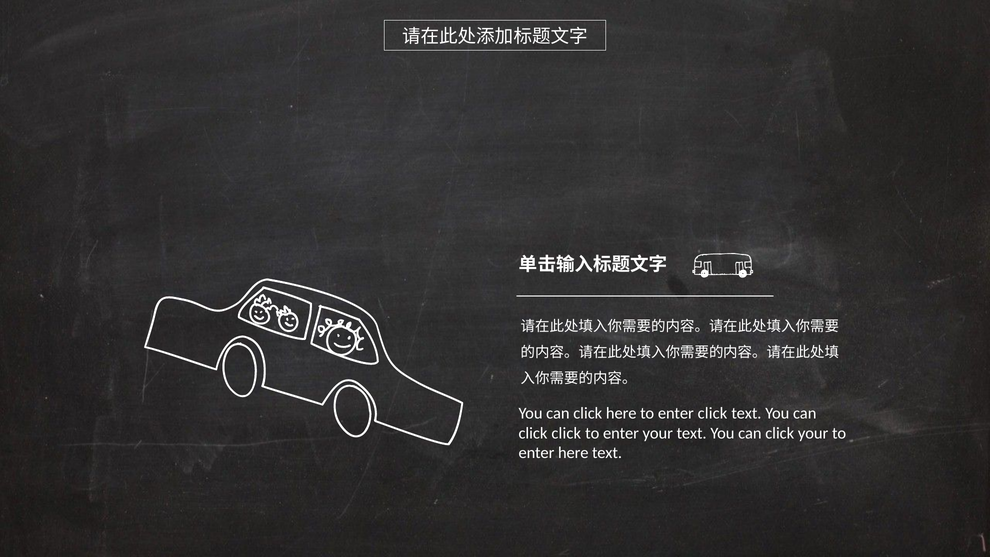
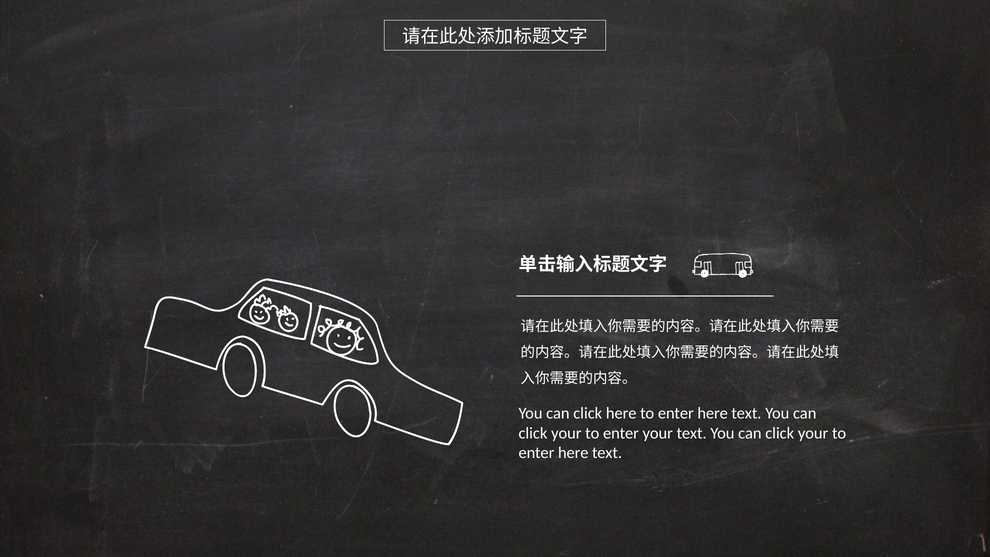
here to enter click: click -> here (713, 413)
click: click -> your (566, 433)
